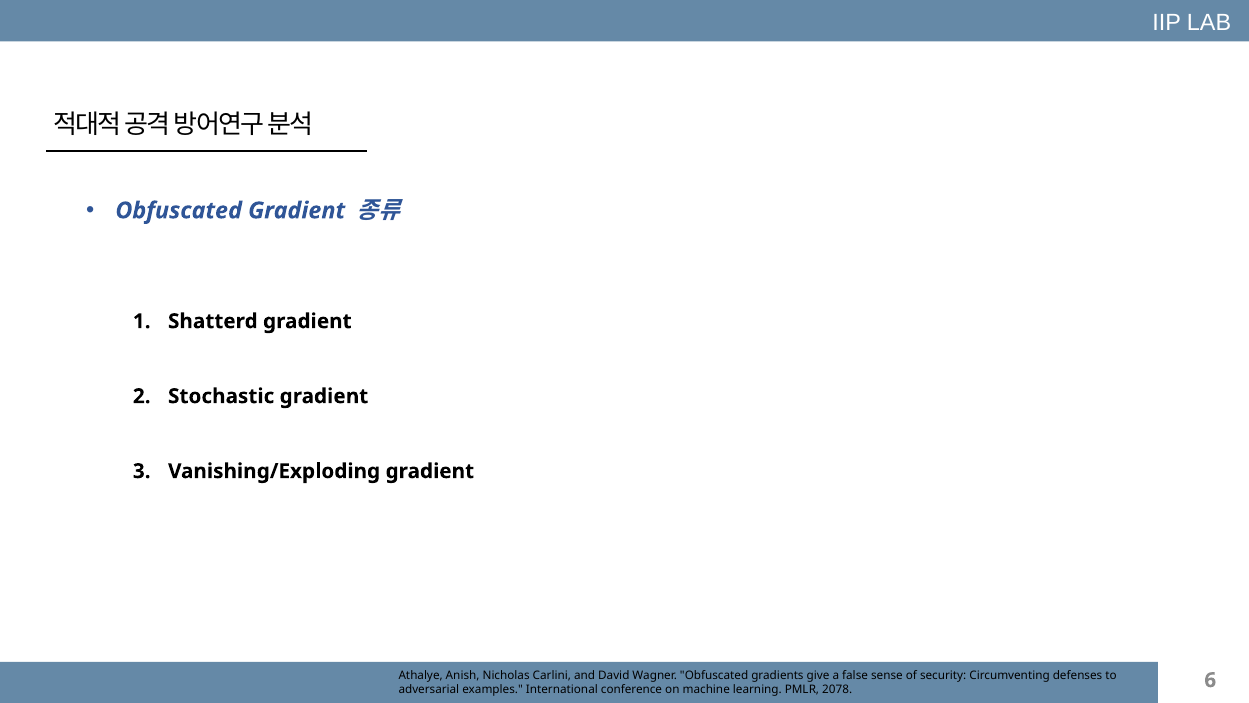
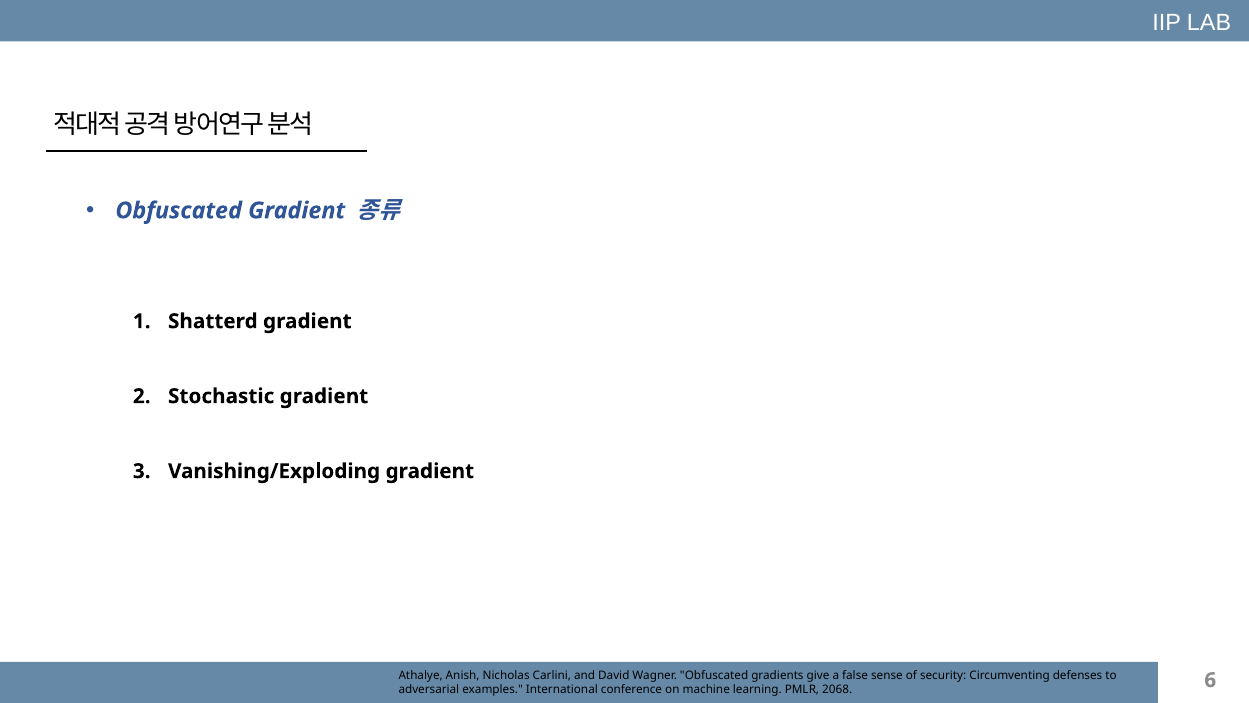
2078: 2078 -> 2068 (837, 689)
